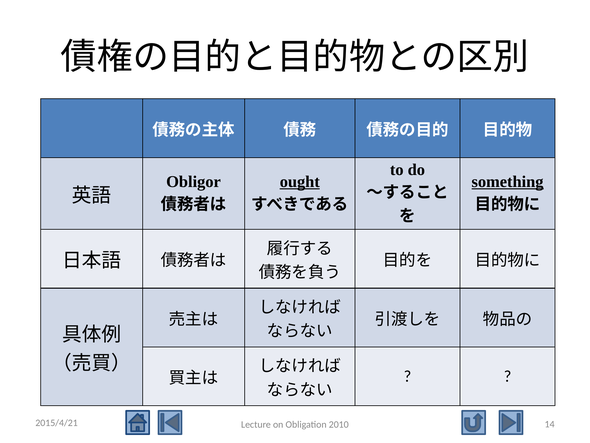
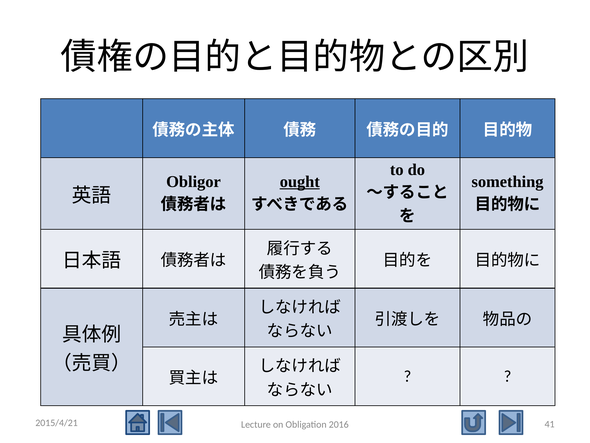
something underline: present -> none (508, 182)
14: 14 -> 41 (550, 424)
2010: 2010 -> 2016 (339, 424)
